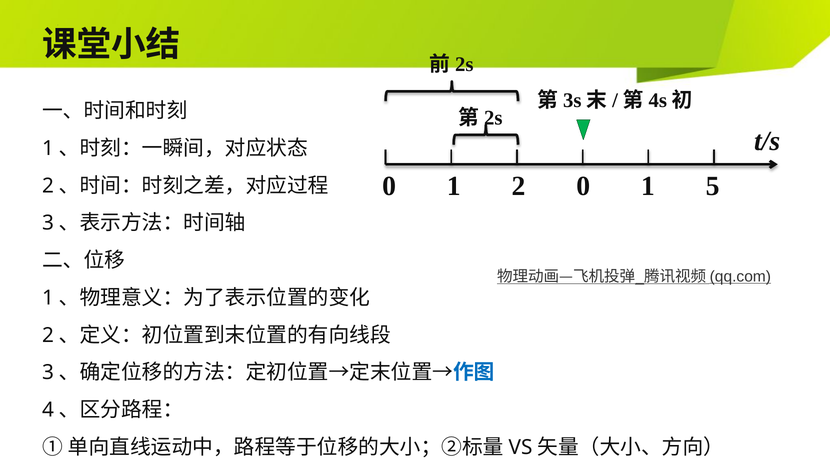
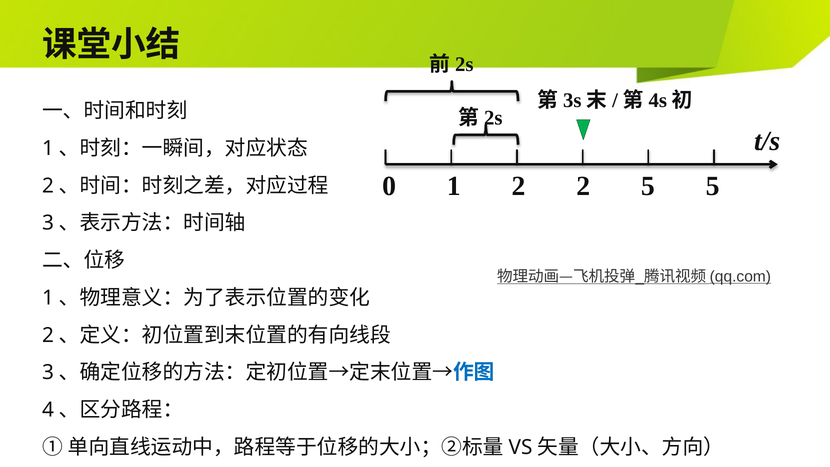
2 0: 0 -> 2 (583, 186)
1 1: 1 -> 5 (648, 186)
